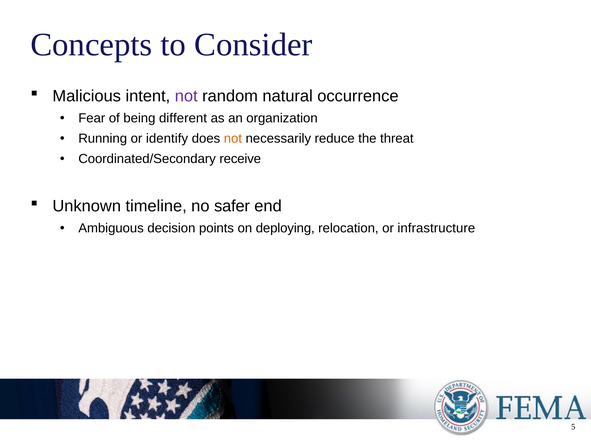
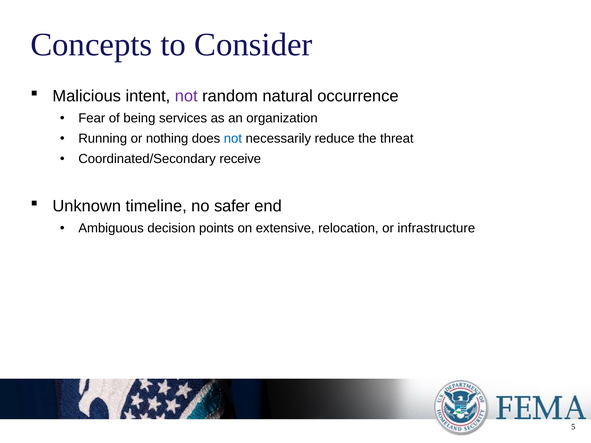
different: different -> services (183, 118)
identify: identify -> nothing (167, 139)
not colour: orange -> blue (233, 139)
deploying: deploying -> extensive (285, 228)
